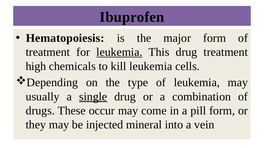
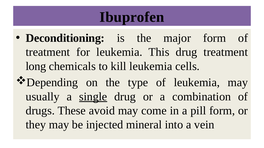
Hematopoiesis: Hematopoiesis -> Deconditioning (65, 38)
leukemia underline: present -> none (119, 52)
high: high -> long (36, 66)
occur: occur -> avoid (102, 111)
